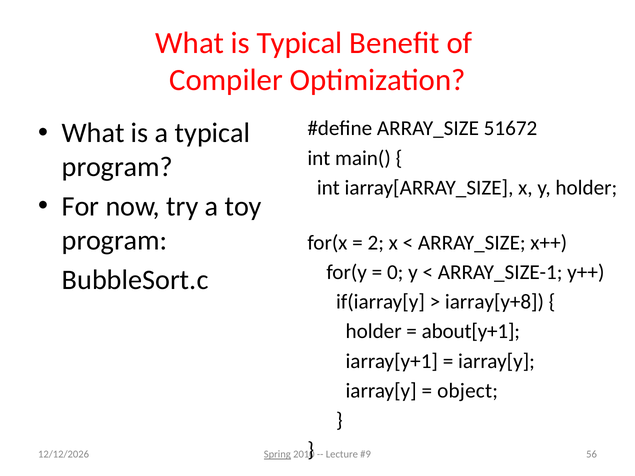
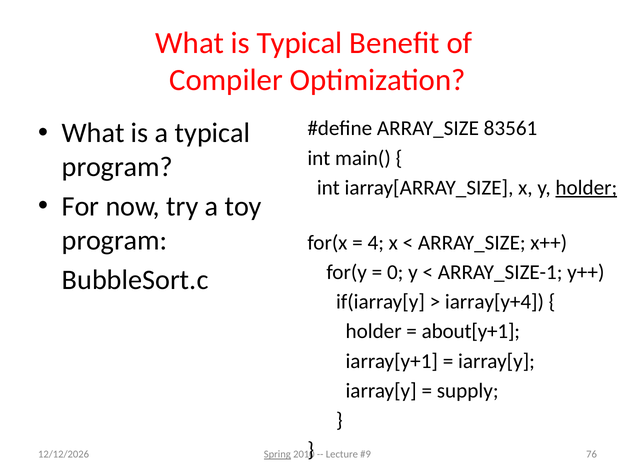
51672: 51672 -> 83561 (511, 128)
holder underline: none -> present (586, 188)
2: 2 -> 4 (376, 243)
iarray[y+8: iarray[y+8 -> iarray[y+4 (494, 302)
object: object -> supply (468, 391)
56: 56 -> 76 (592, 455)
